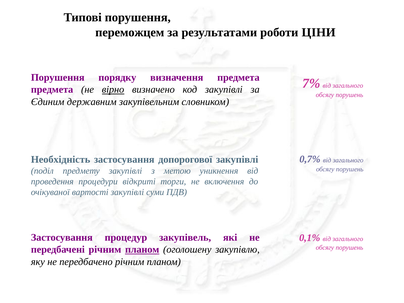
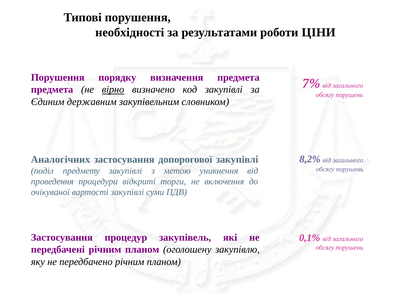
переможцем: переможцем -> необхідності (130, 32)
Необхідність: Необхідність -> Аналогічних (61, 159)
0,7%: 0,7% -> 8,2% (310, 159)
планом underline: present -> none (142, 250)
